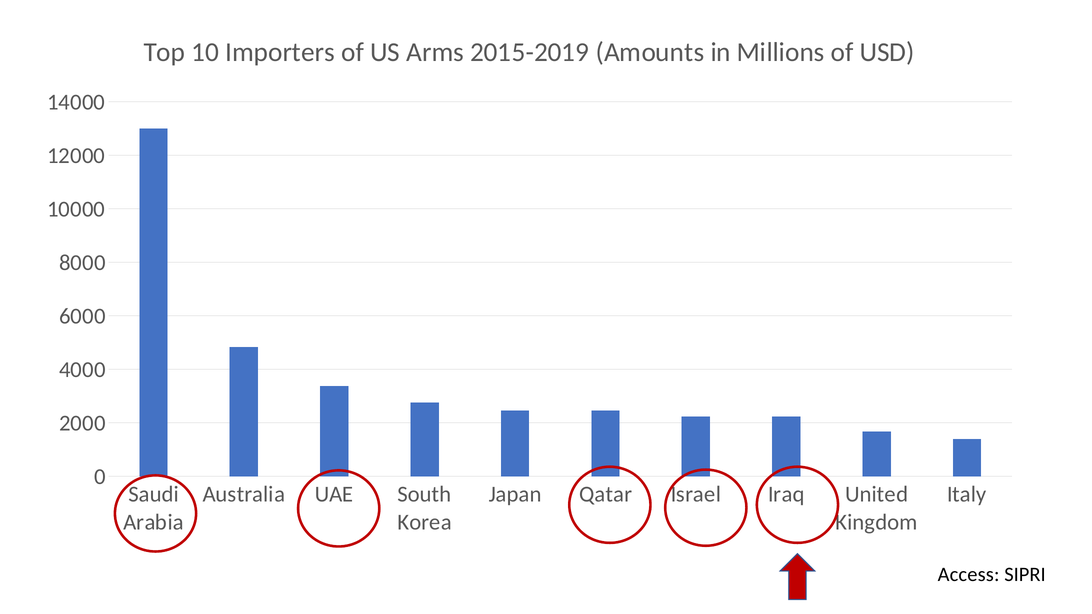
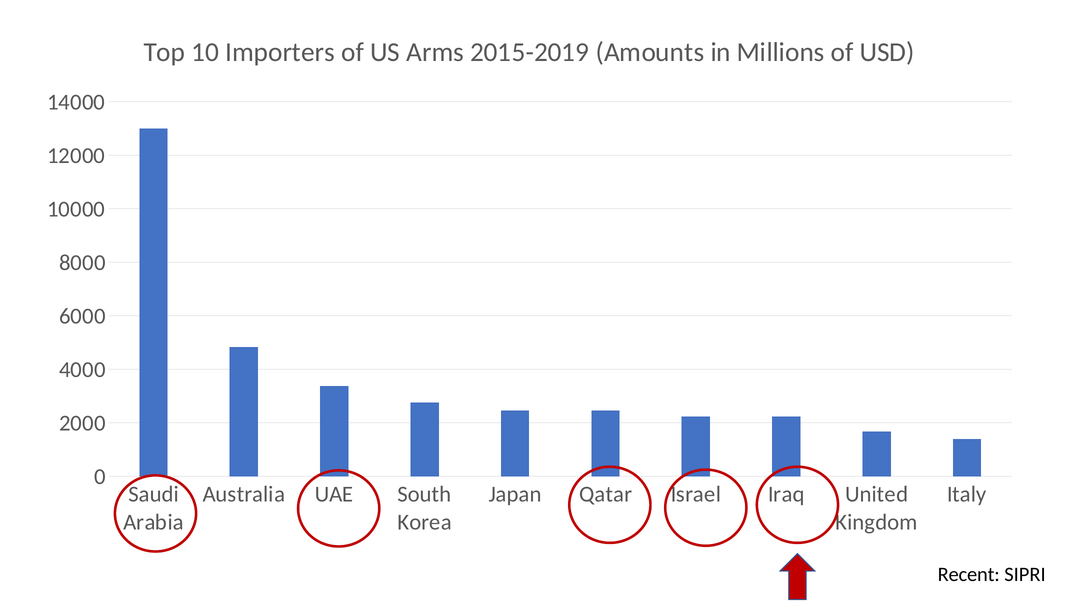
Access: Access -> Recent (969, 575)
